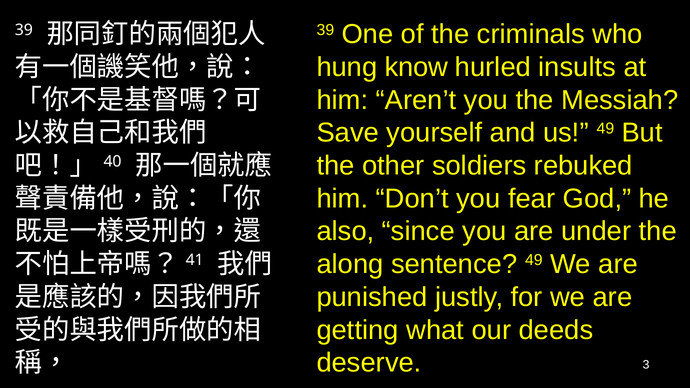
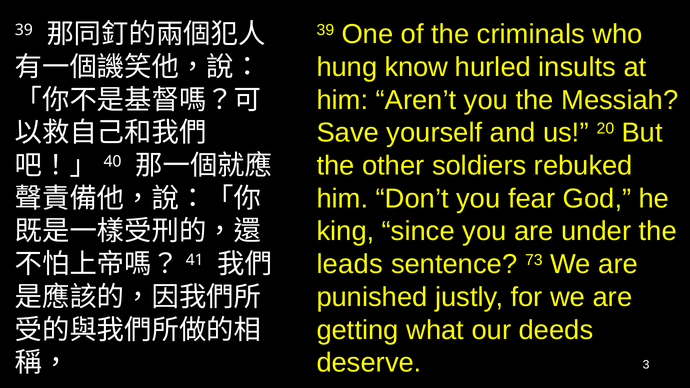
us 49: 49 -> 20 (605, 129)
also: also -> king (345, 231)
along: along -> leads (350, 264)
sentence 49: 49 -> 73 (534, 260)
